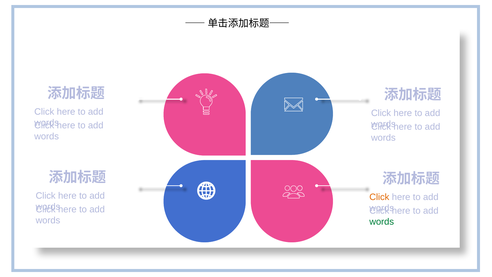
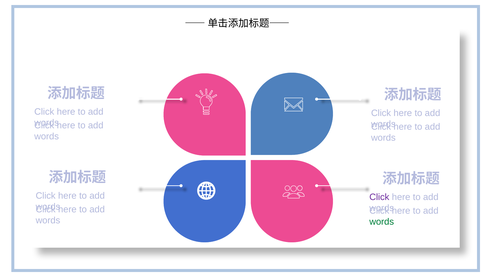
Click colour: orange -> purple (379, 197)
